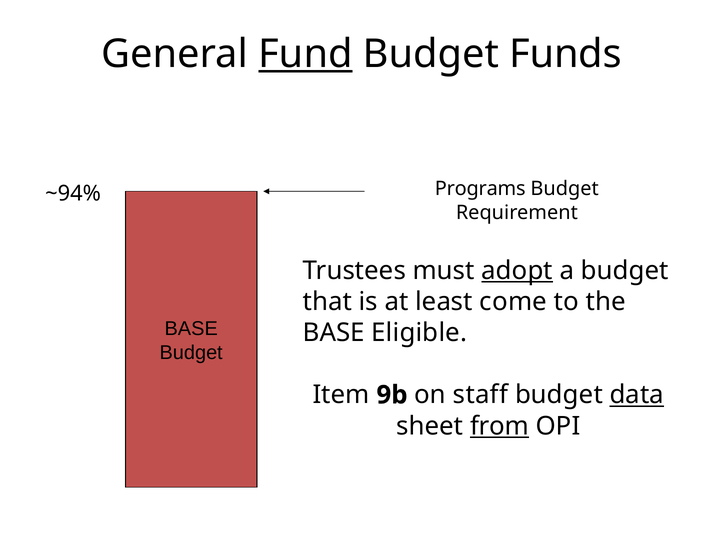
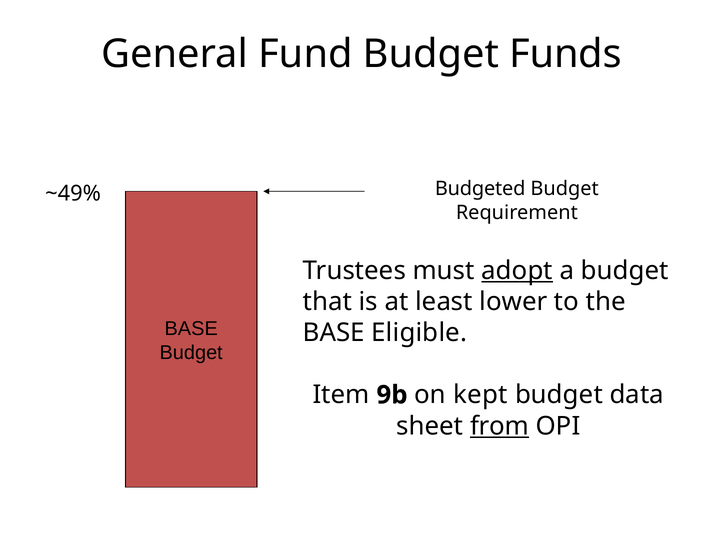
Fund underline: present -> none (305, 54)
Programs: Programs -> Budgeted (480, 189)
~94%: ~94% -> ~49% (73, 194)
come: come -> lower (513, 302)
staff: staff -> kept (480, 395)
data underline: present -> none (637, 395)
